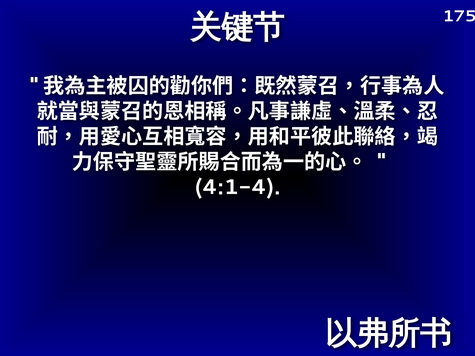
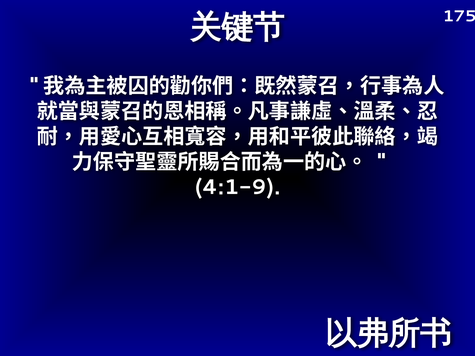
4:1-4: 4:1-4 -> 4:1-9 (237, 188)
